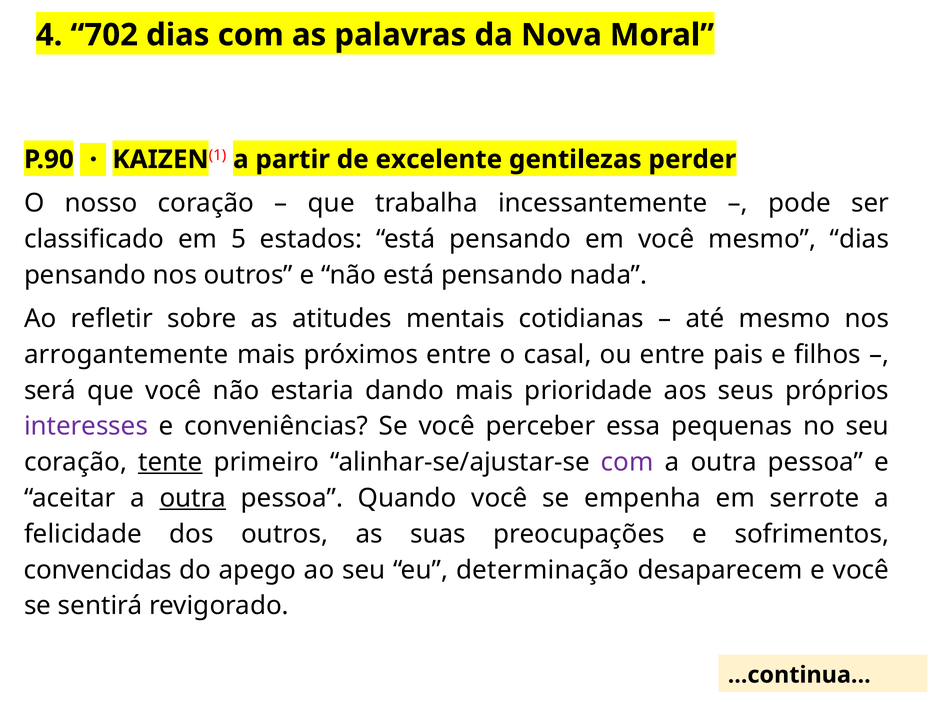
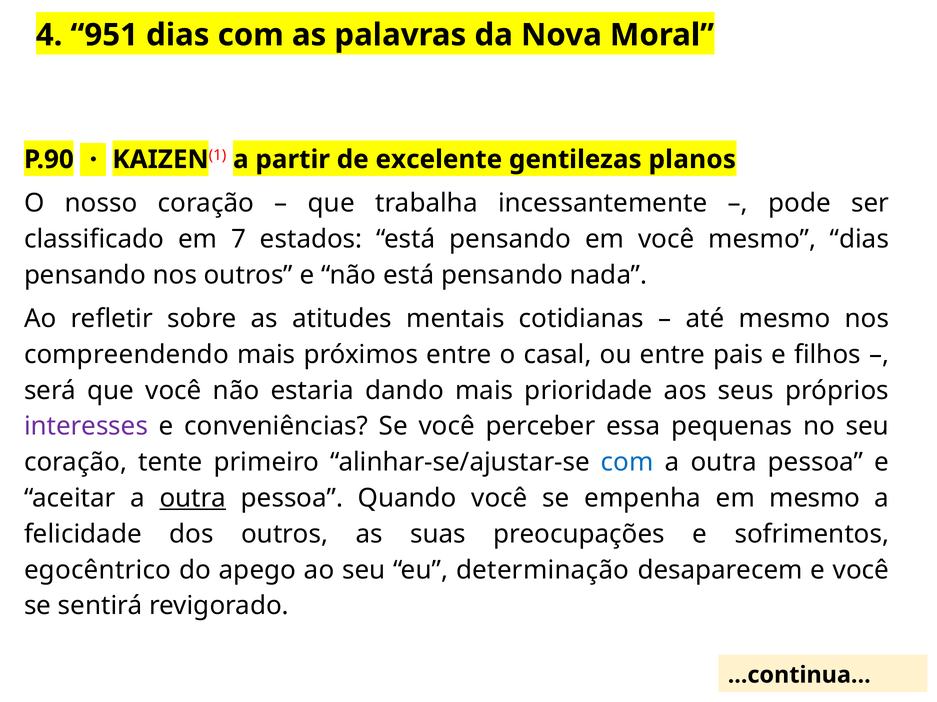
702: 702 -> 951 (104, 35)
perder: perder -> planos (692, 160)
5: 5 -> 7 (238, 239)
arrogantemente: arrogantemente -> compreendendo (126, 355)
tente underline: present -> none (170, 463)
com colour: purple -> blue (627, 463)
em serrote: serrote -> mesmo (815, 499)
convencidas: convencidas -> egocêntrico (98, 571)
